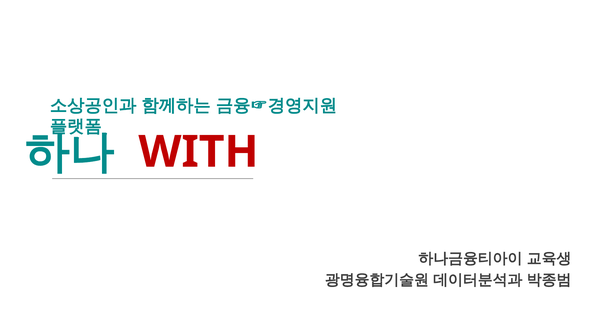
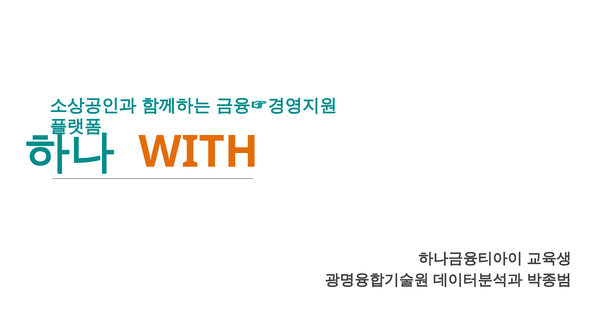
WITH colour: red -> orange (198, 152)
